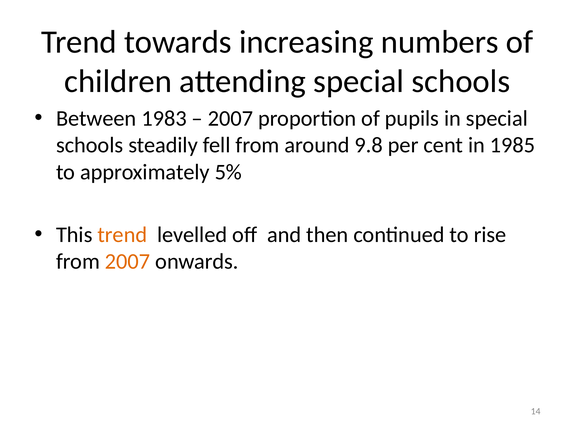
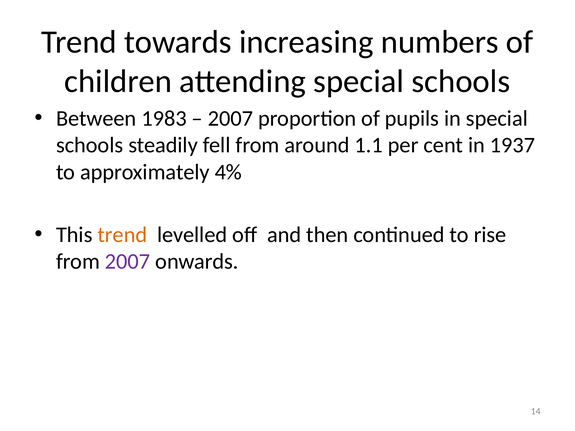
9.8: 9.8 -> 1.1 (369, 145)
1985: 1985 -> 1937 (513, 145)
5%: 5% -> 4% (228, 172)
2007 colour: orange -> purple (128, 262)
